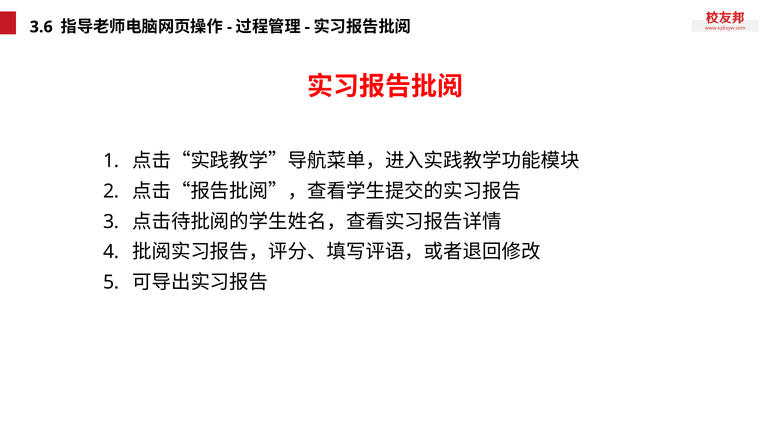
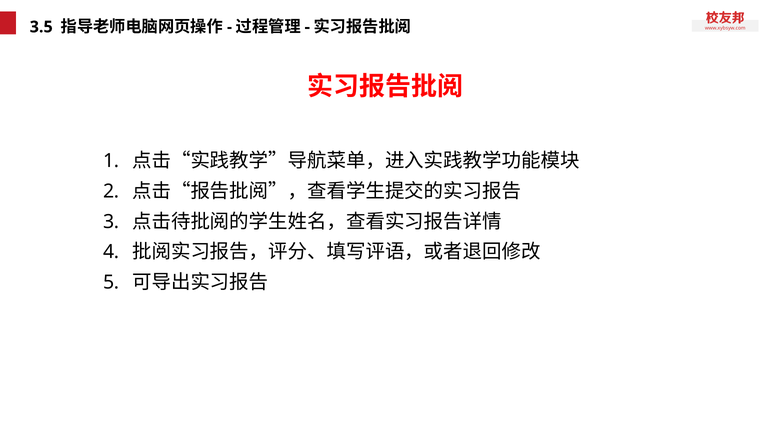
3.6: 3.6 -> 3.5 (41, 27)
